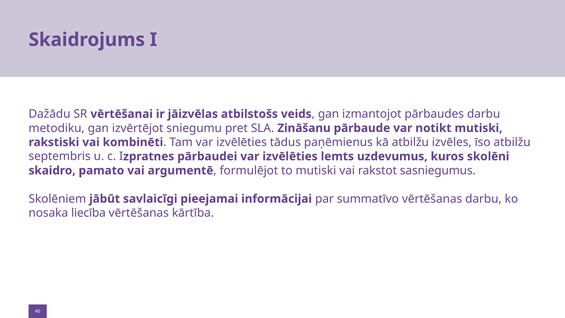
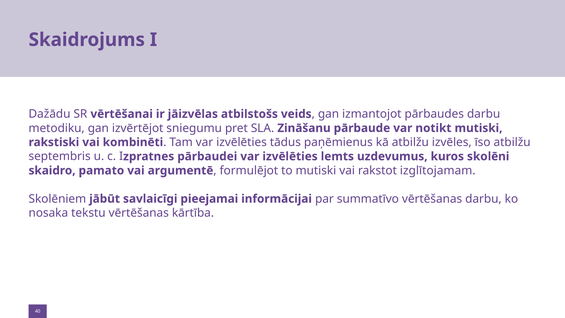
sasniegumus: sasniegumus -> izglītojamam (438, 170)
liecība: liecība -> tekstu (88, 213)
